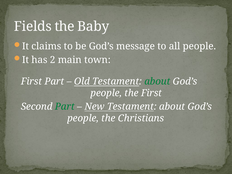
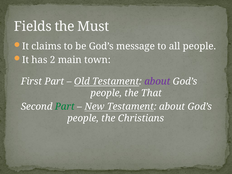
Baby: Baby -> Must (93, 26)
about colour: green -> purple (157, 81)
the First: First -> That (151, 93)
